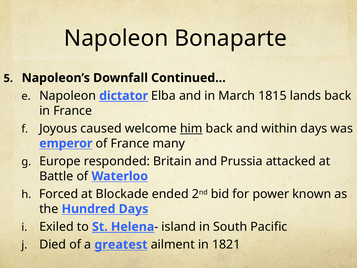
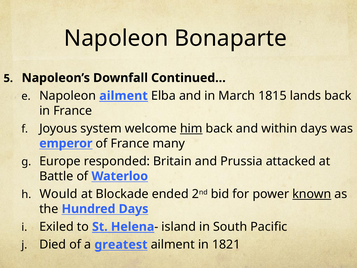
Napoleon dictator: dictator -> ailment (124, 96)
caused: caused -> system (101, 128)
Forced: Forced -> Would (59, 194)
known underline: none -> present (312, 194)
